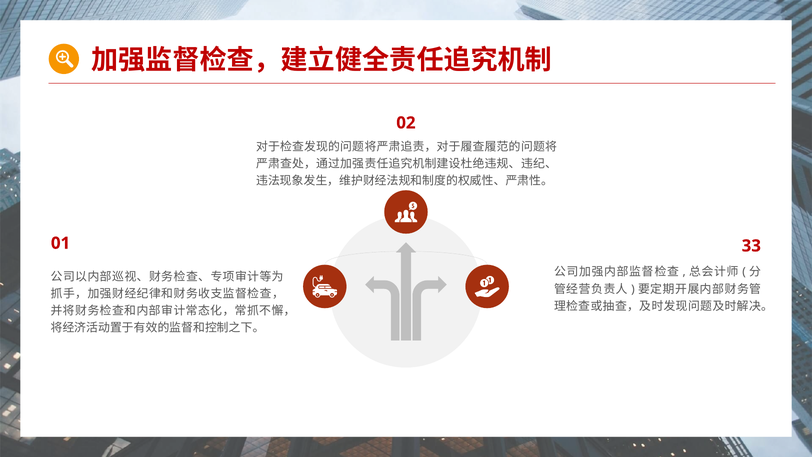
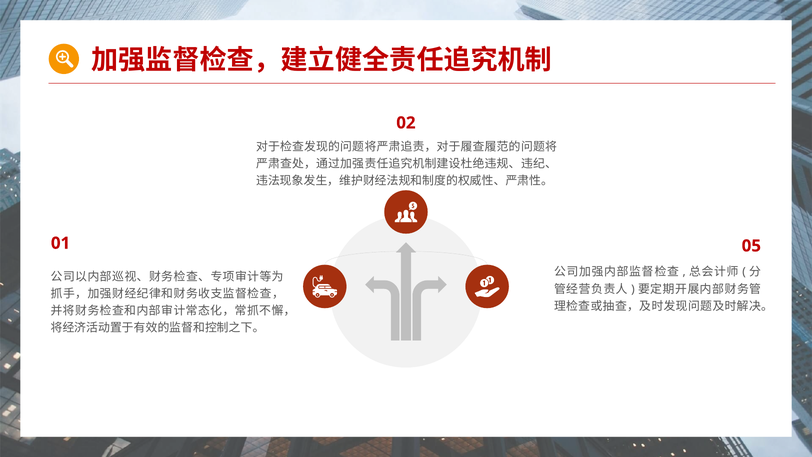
33: 33 -> 05 (751, 246)
